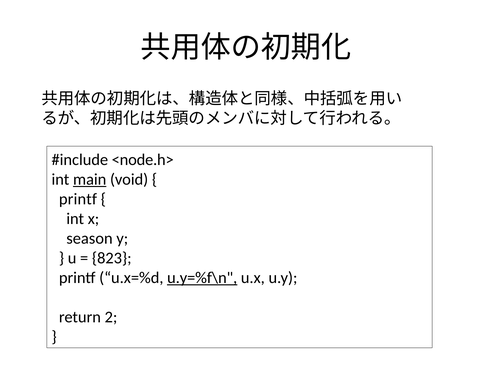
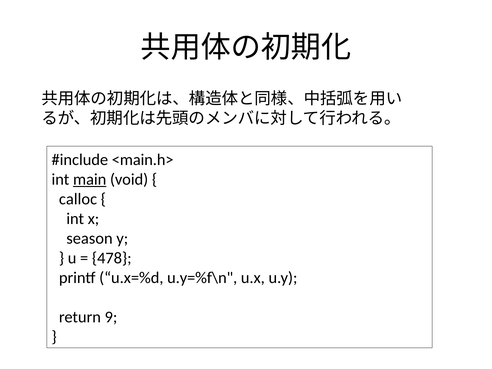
<node.h>: <node.h> -> <main.h> (143, 160)
printf: printf -> calloc (78, 199)
823: 823 -> 478 (112, 258)
u.y=%f\n underline: present -> none (202, 278)
2: 2 -> 9 (111, 317)
